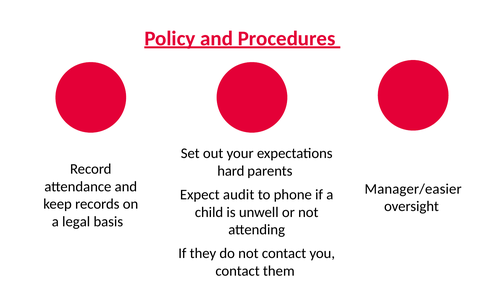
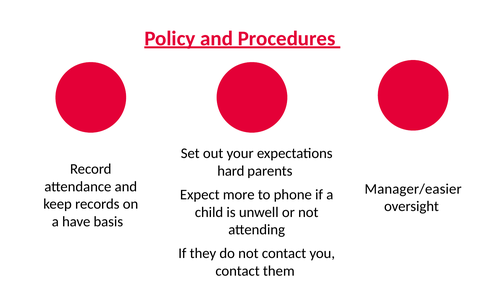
audit: audit -> more (239, 195)
legal: legal -> have (76, 222)
